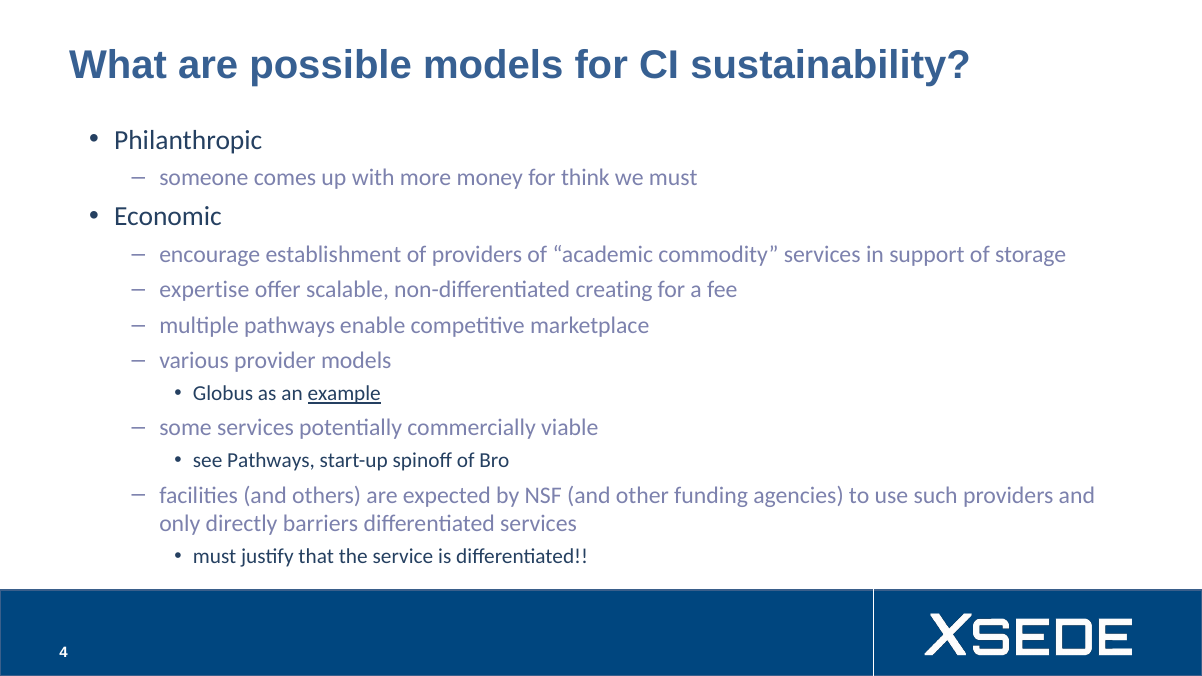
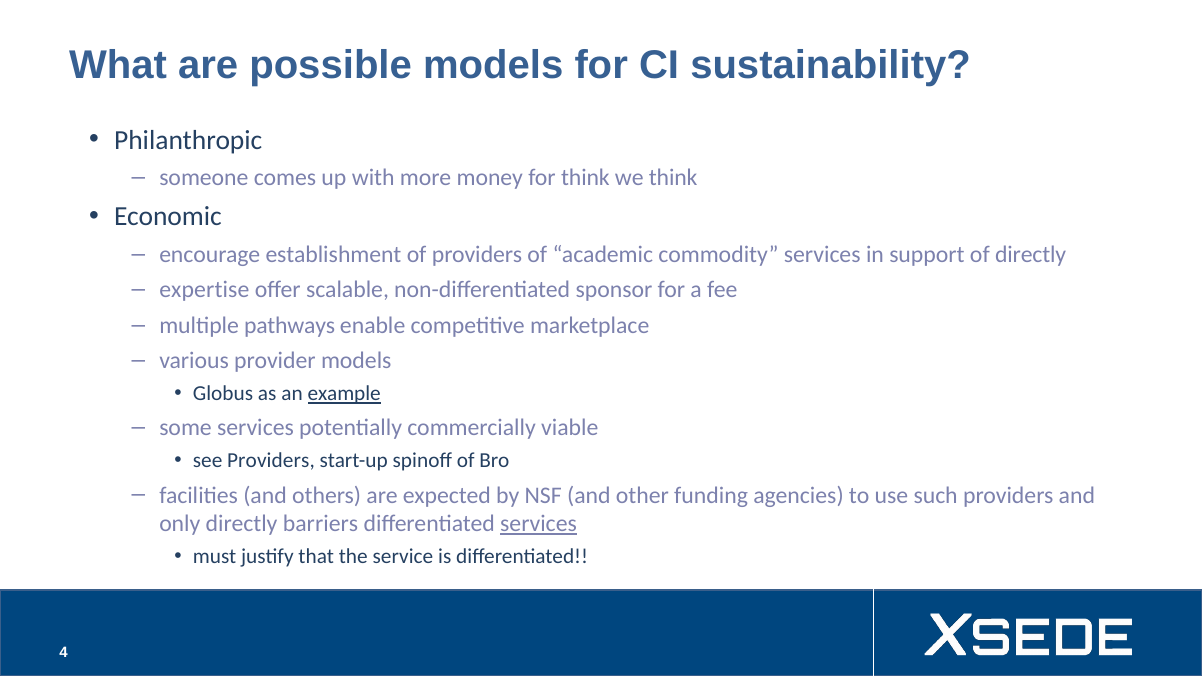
we must: must -> think (673, 178)
of storage: storage -> directly (1031, 254)
creating: creating -> sponsor (614, 290)
see Pathways: Pathways -> Providers (271, 461)
services underline: none -> present (539, 524)
